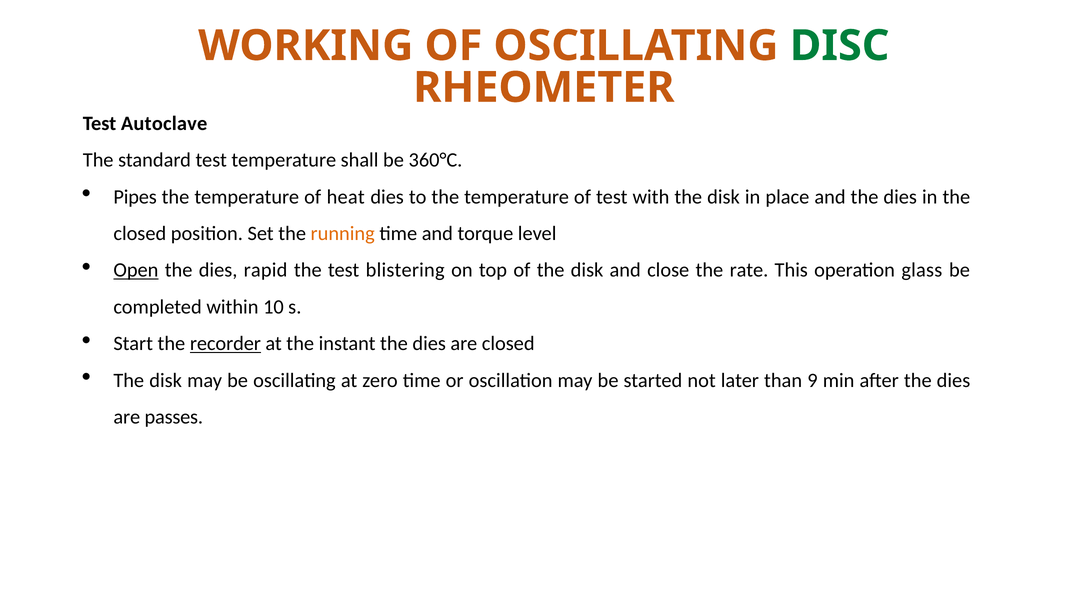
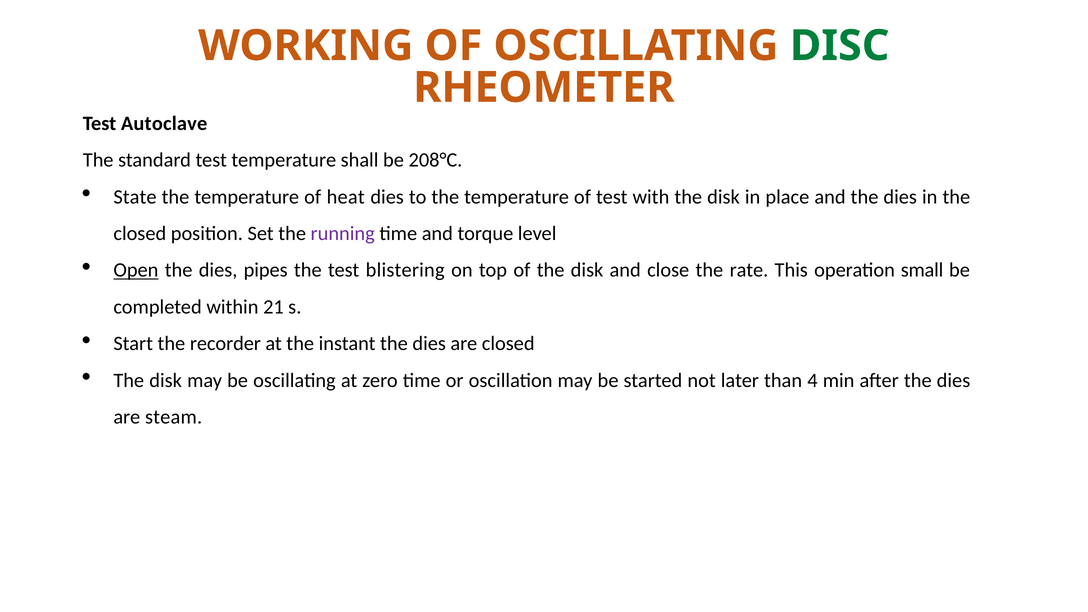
360°C: 360°C -> 208°C (435, 160)
Pipes: Pipes -> State (135, 197)
running colour: orange -> purple (343, 234)
rapid: rapid -> pipes (266, 270)
glass: glass -> small (922, 270)
10: 10 -> 21 (273, 307)
recorder underline: present -> none (225, 344)
9: 9 -> 4 (812, 380)
passes: passes -> steam (174, 417)
